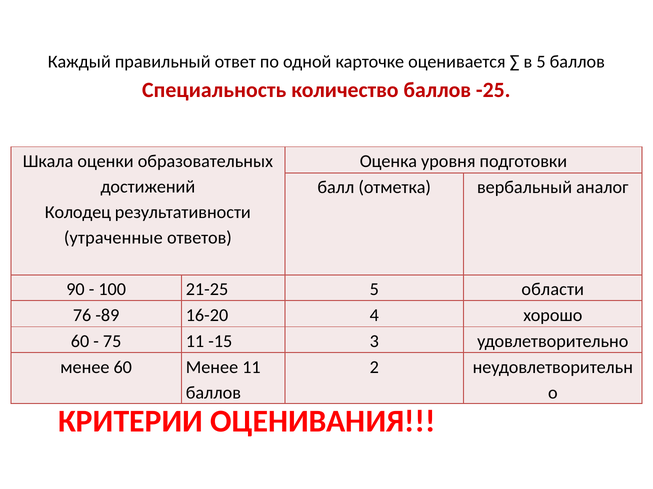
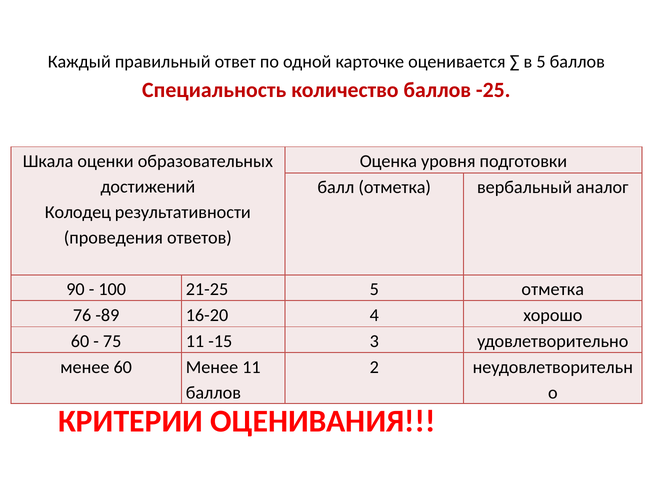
утраченные: утраченные -> проведения (113, 238)
5 области: области -> отметка (553, 290)
